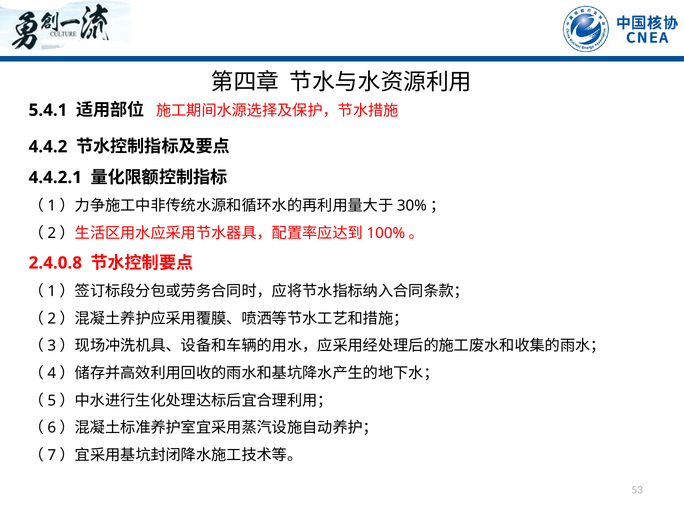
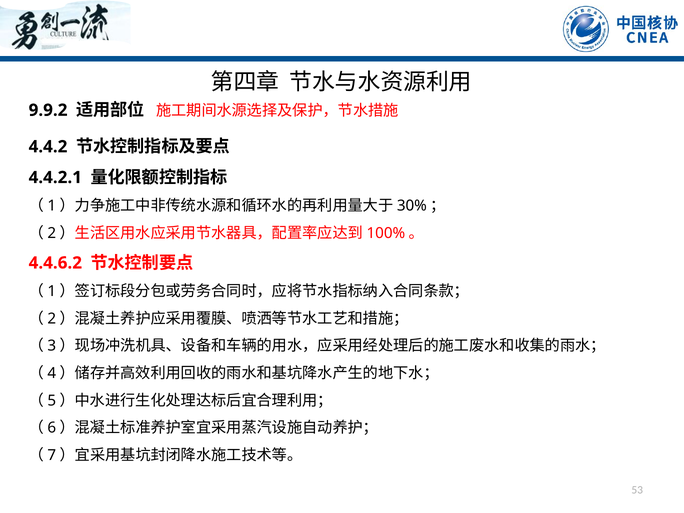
5.4.1: 5.4.1 -> 9.9.2 (48, 110)
2.4.0.8: 2.4.0.8 -> 4.4.6.2 (55, 263)
